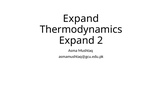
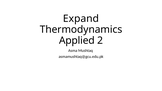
Expand: Expand -> Applied (77, 40)
